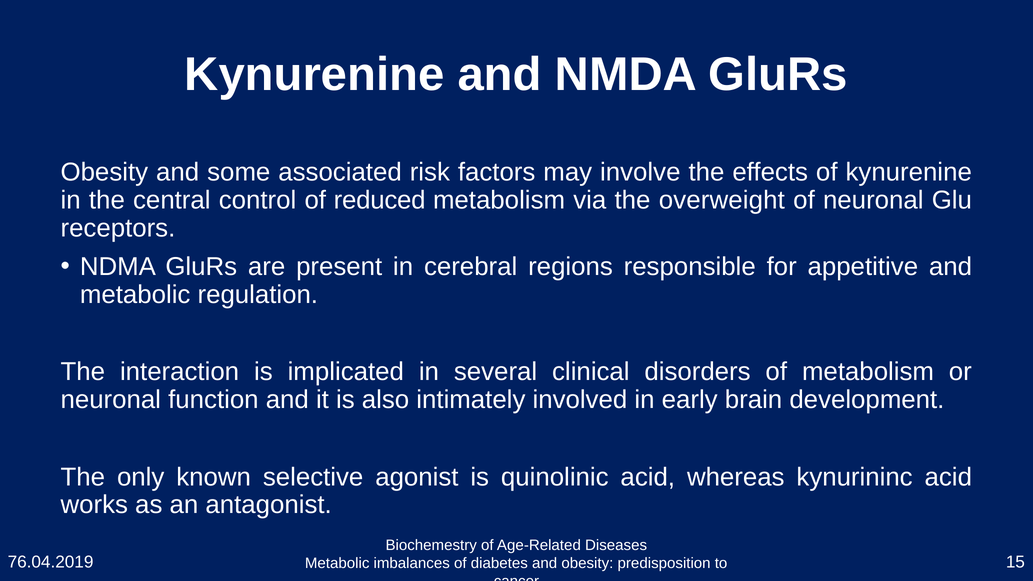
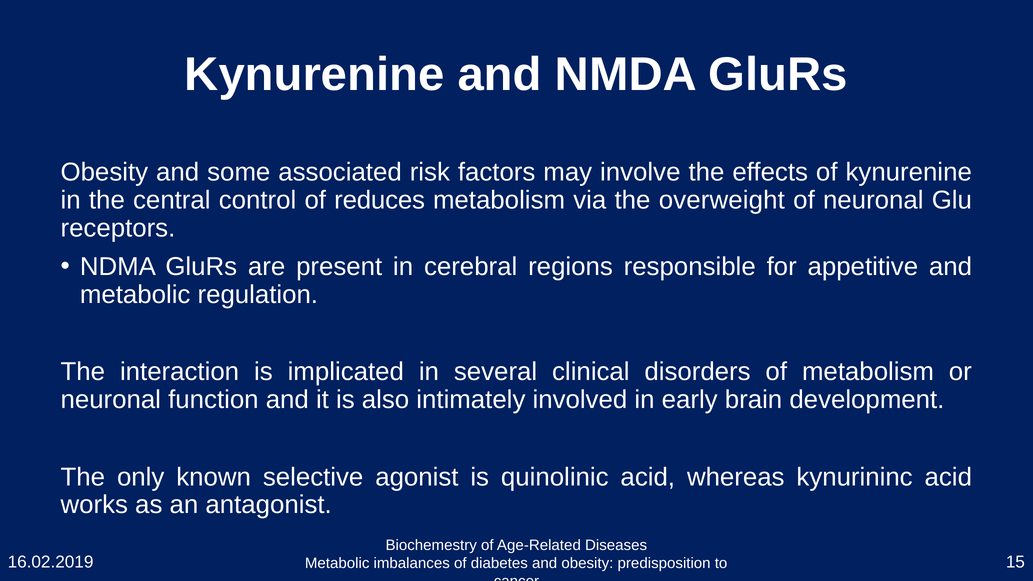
reduced: reduced -> reduces (380, 200)
76.04.2019: 76.04.2019 -> 16.02.2019 (51, 562)
